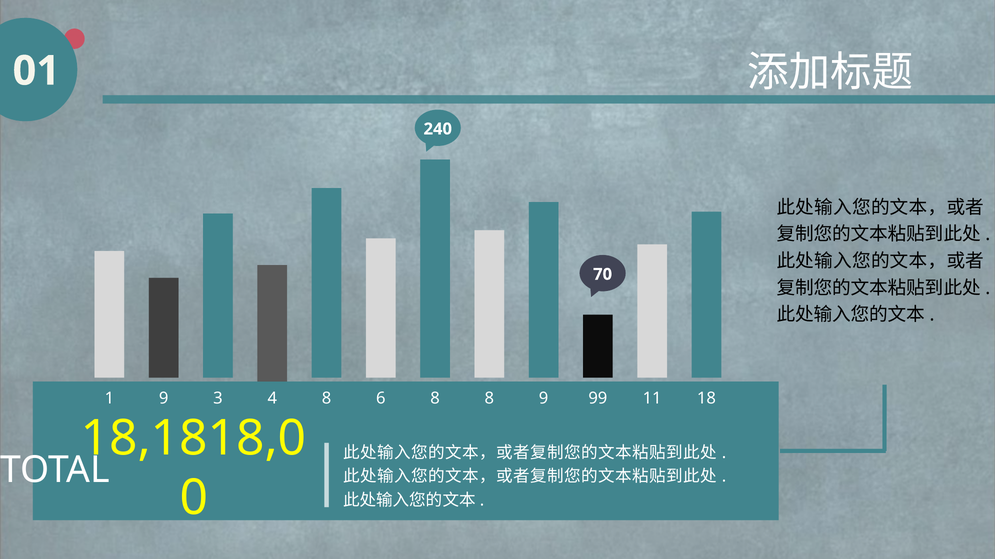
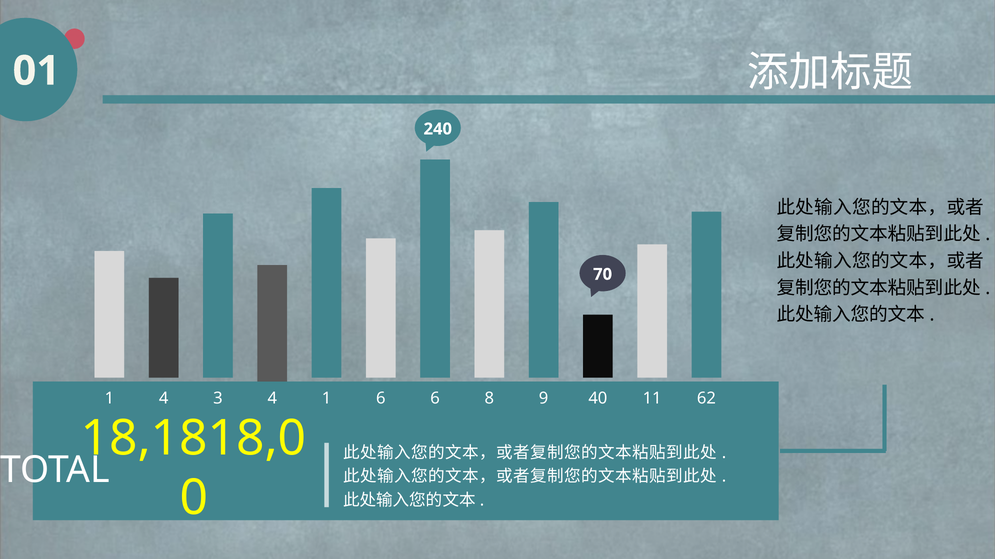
1 9: 9 -> 4 (164, 399)
4 8: 8 -> 1 (327, 399)
6 8: 8 -> 6 (435, 399)
99: 99 -> 40 (598, 399)
18: 18 -> 62 (706, 399)
